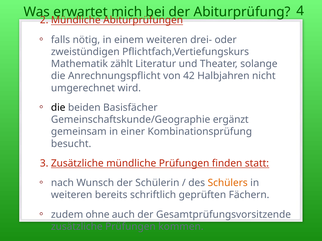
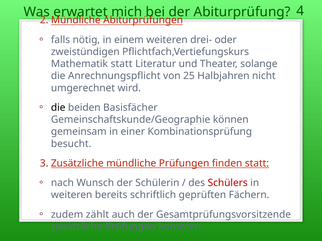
Mathematik zählt: zählt -> statt (122, 64)
42: 42 -> 25 (189, 76)
ergänzt: ergänzt -> können (231, 120)
Schülers colour: orange -> red (228, 183)
ohne: ohne -> zählt (97, 215)
